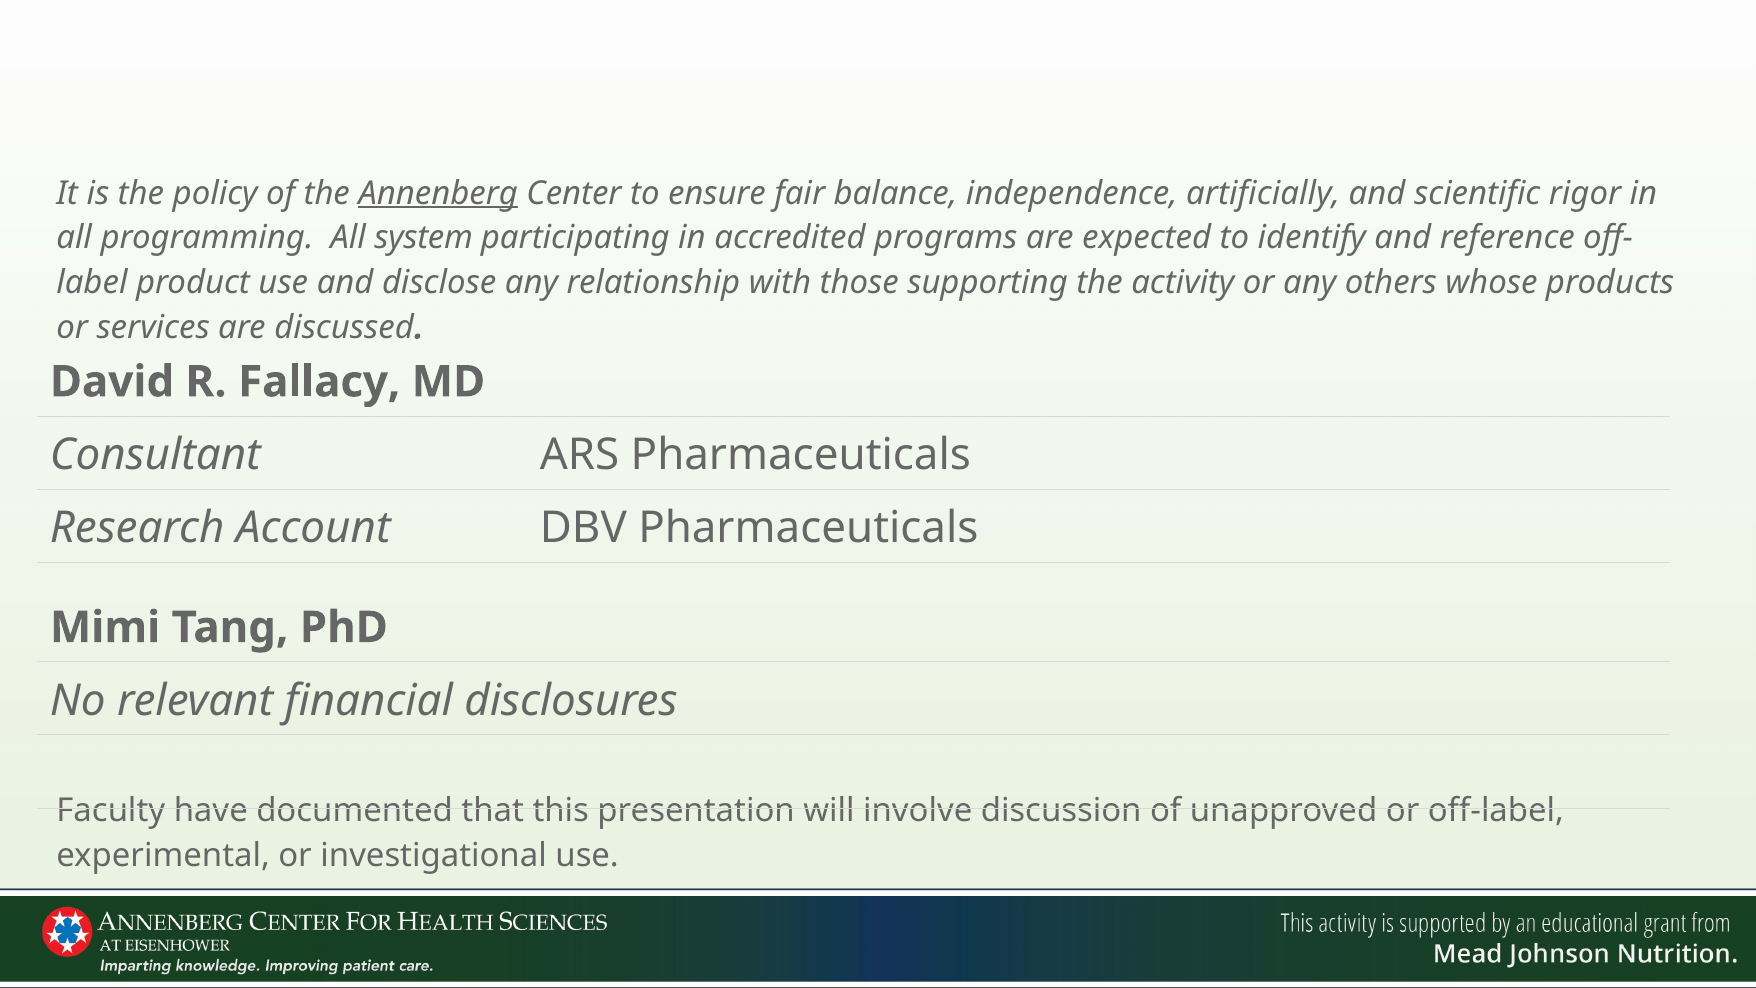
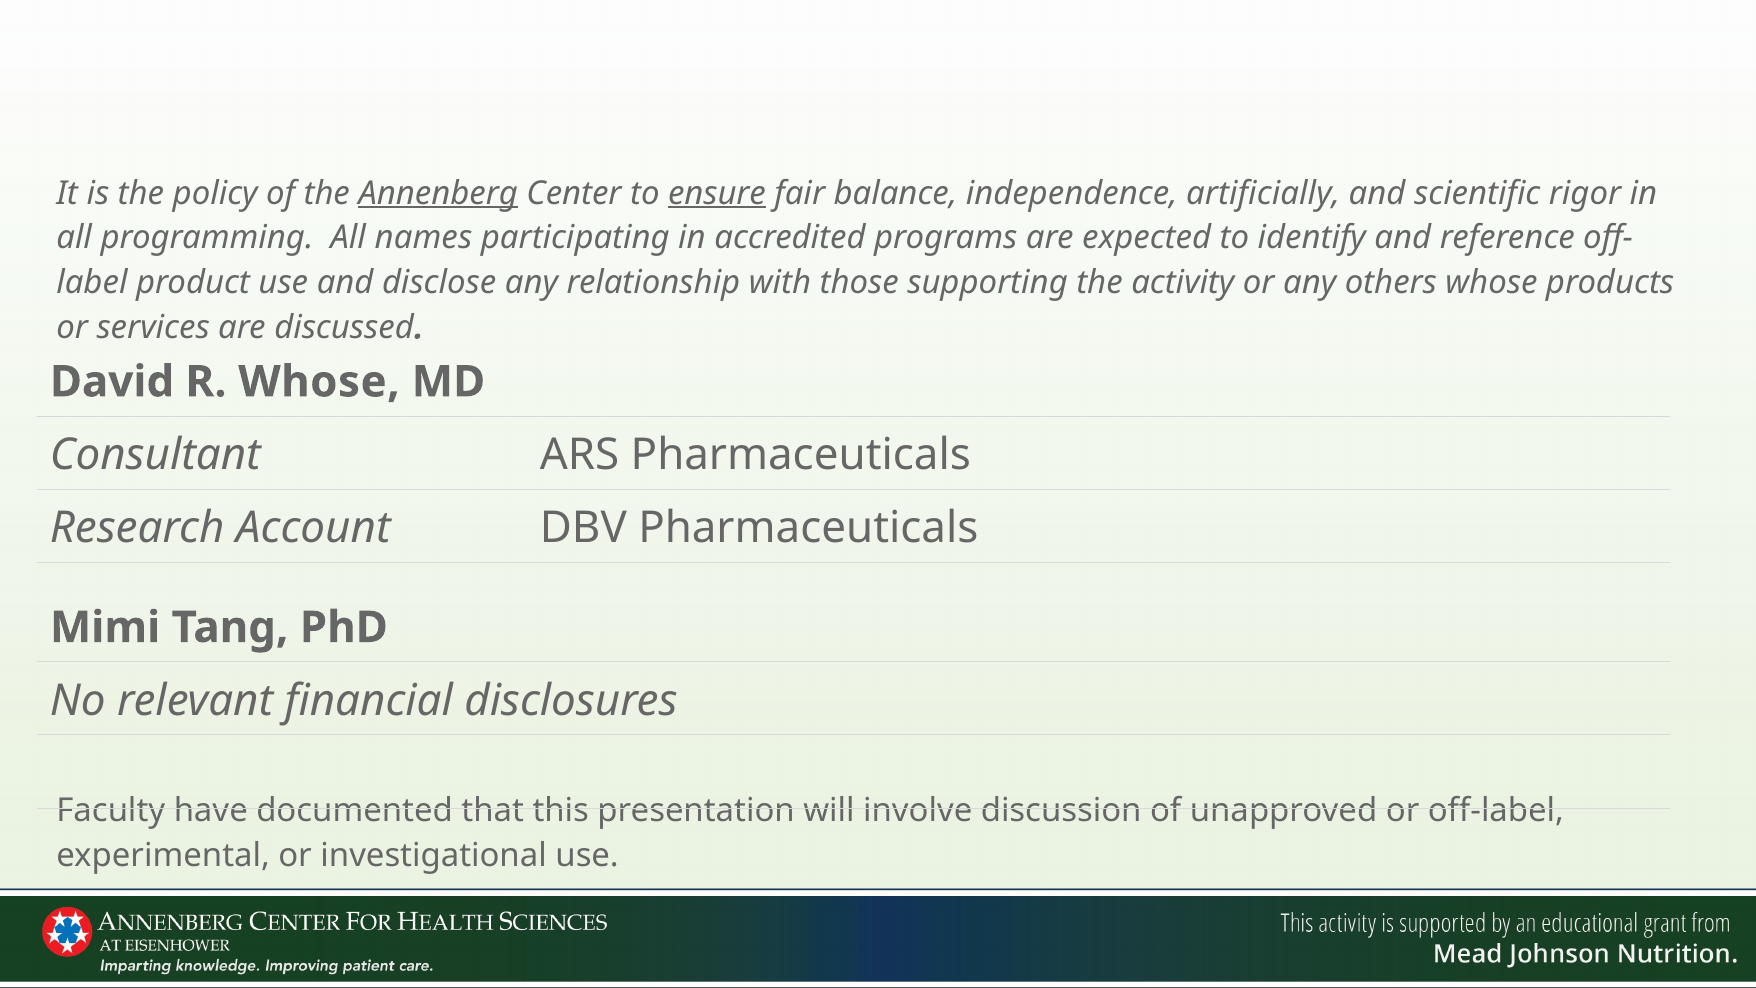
ensure underline: none -> present (717, 193)
system: system -> names (423, 238)
R Fallacy: Fallacy -> Whose (319, 382)
